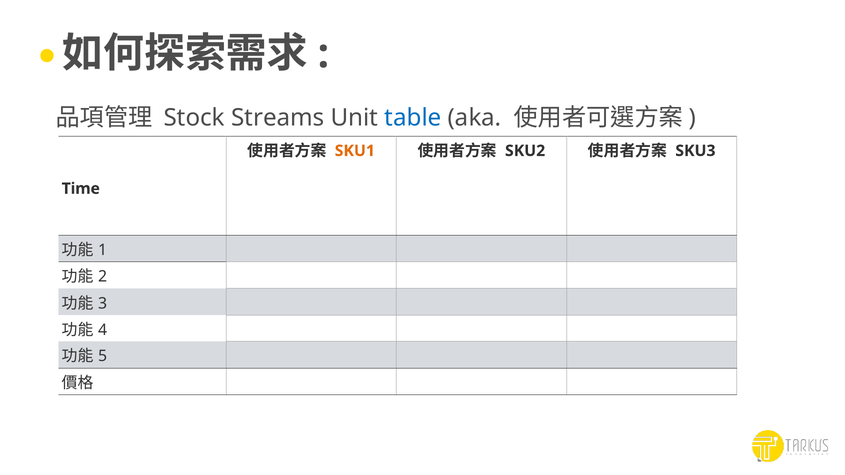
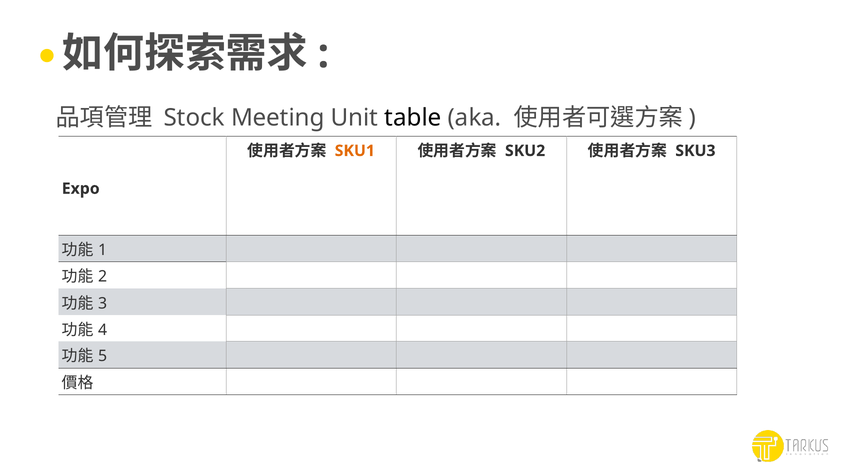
Streams: Streams -> Meeting (278, 118)
table colour: blue -> black (413, 118)
Time: Time -> Expo (81, 189)
